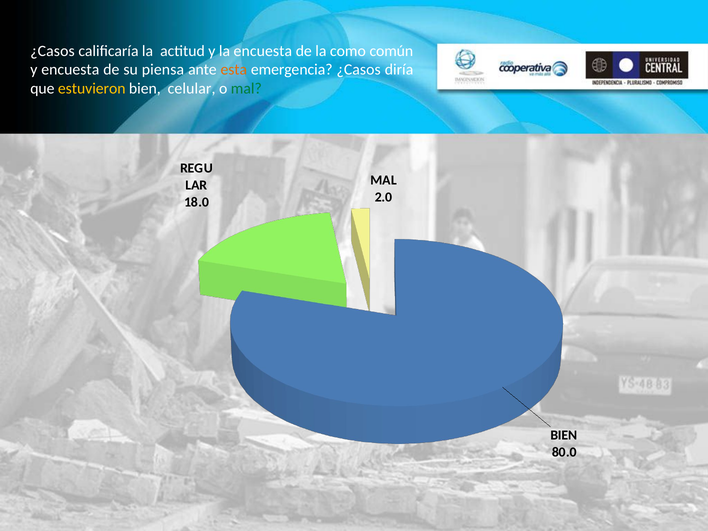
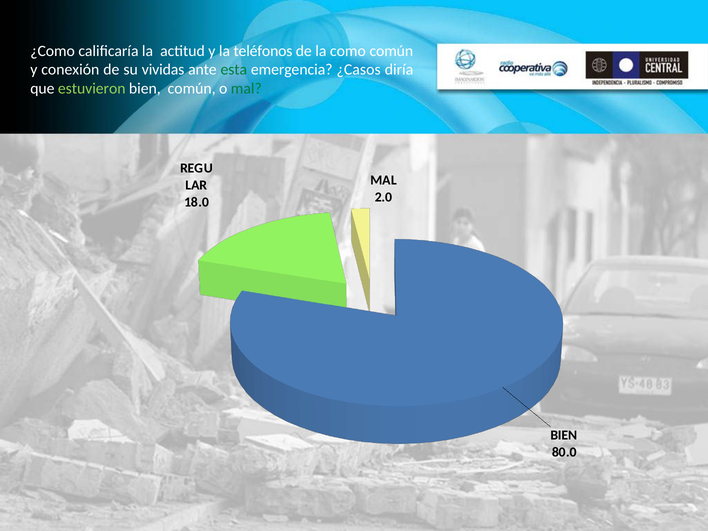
¿Casos: ¿Casos -> ¿Como (53, 51)
la encuesta: encuesta -> teléfonos (263, 51)
y encuesta: encuesta -> conexión (70, 70)
piensa: piensa -> vividas (163, 70)
esta colour: orange -> green (234, 70)
estuvieron colour: yellow -> light green (92, 89)
bien celular: celular -> común (192, 89)
